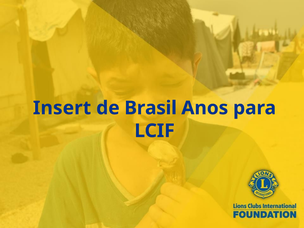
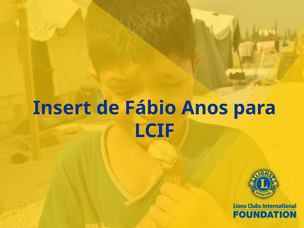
Brasil: Brasil -> Fábio (150, 108)
